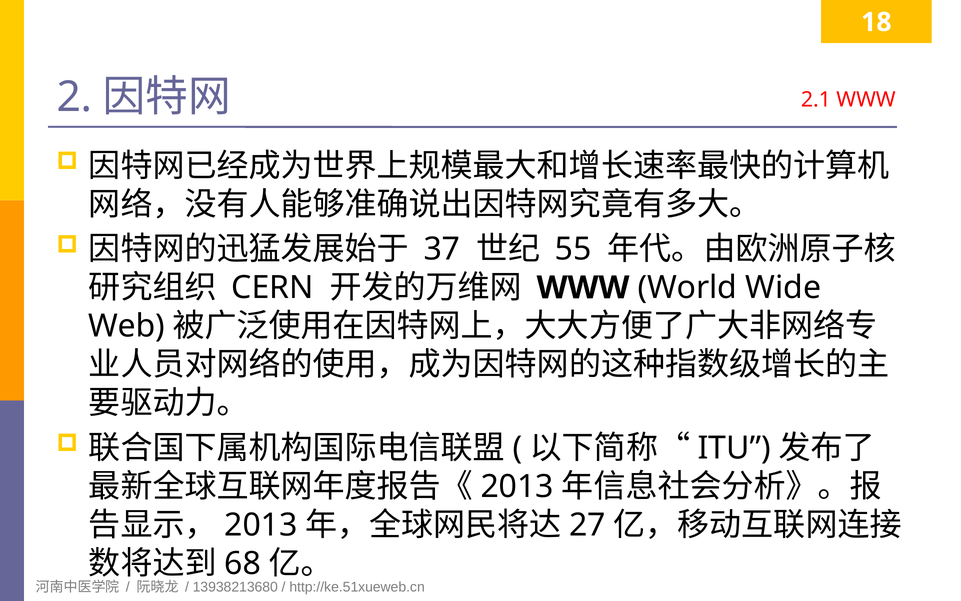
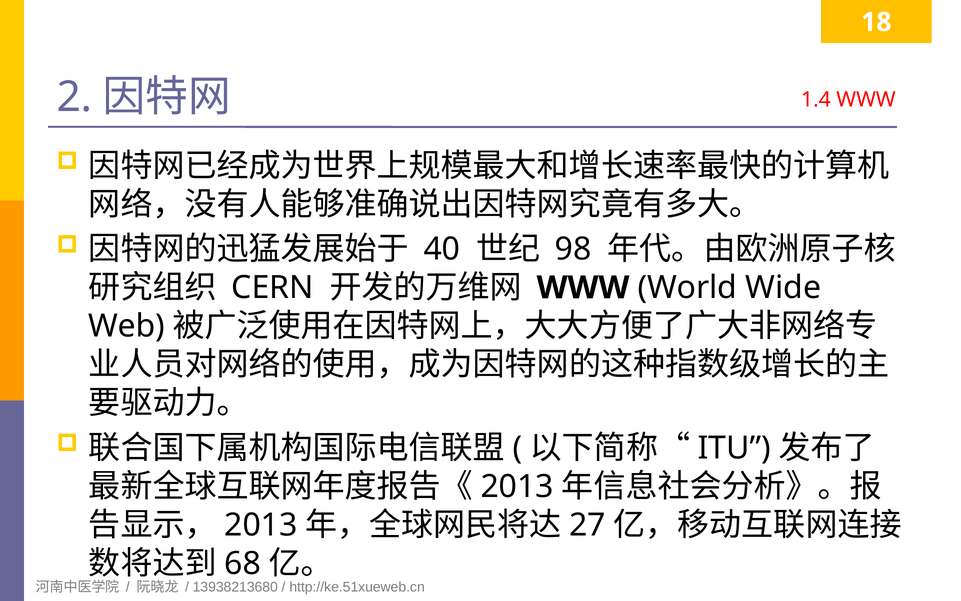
2.1: 2.1 -> 1.4 (816, 100)
37: 37 -> 40 (442, 249)
55: 55 -> 98 (573, 249)
